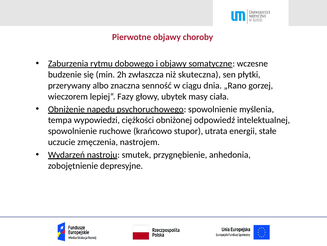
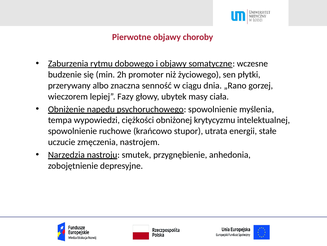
zwłaszcza: zwłaszcza -> promoter (146, 74)
skuteczna: skuteczna -> życiowego (200, 74)
odpowiedź: odpowiedź -> krytycyzmu (215, 120)
Wydarzeń: Wydarzeń -> Narzędzia (66, 154)
